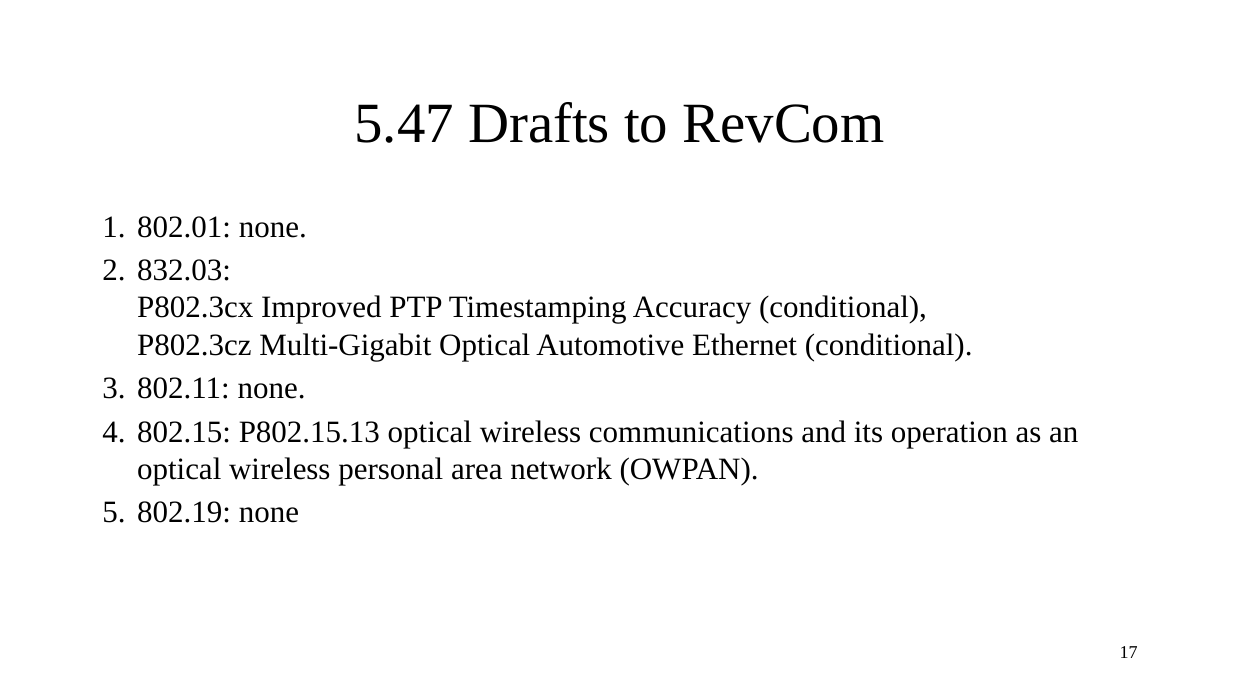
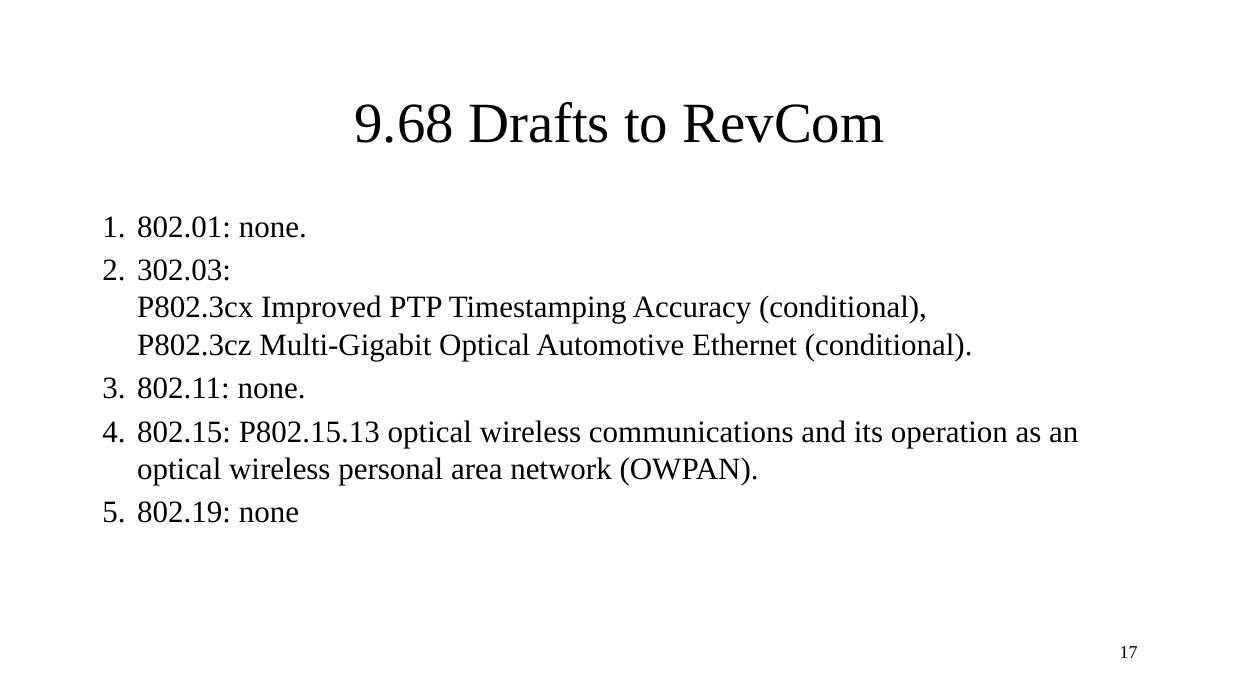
5.47: 5.47 -> 9.68 (404, 124)
832.03: 832.03 -> 302.03 (184, 270)
